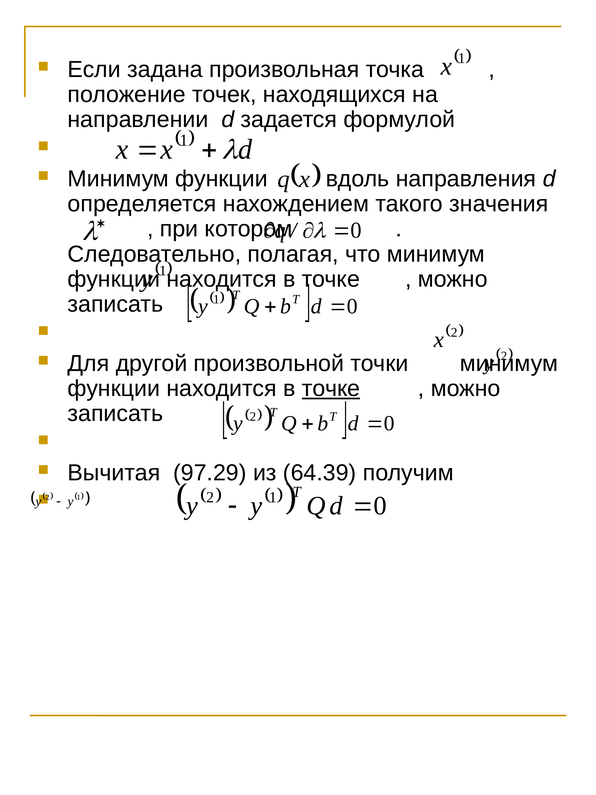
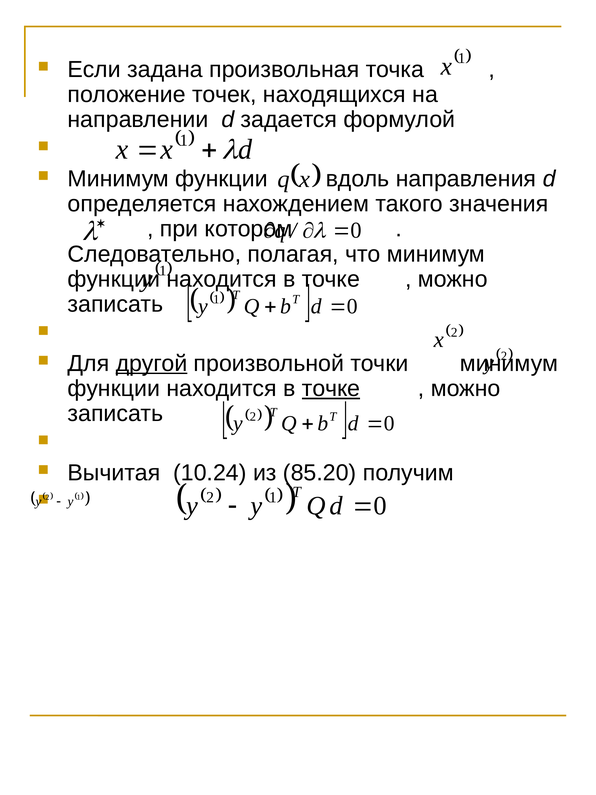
другой underline: none -> present (152, 363)
97.29: 97.29 -> 10.24 (210, 473)
64.39: 64.39 -> 85.20 (320, 473)
